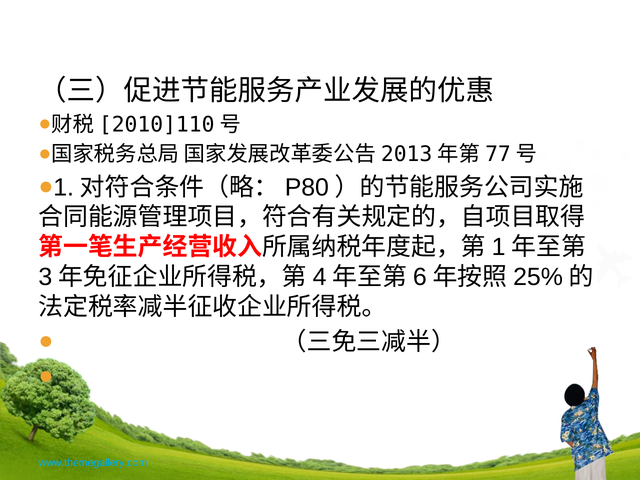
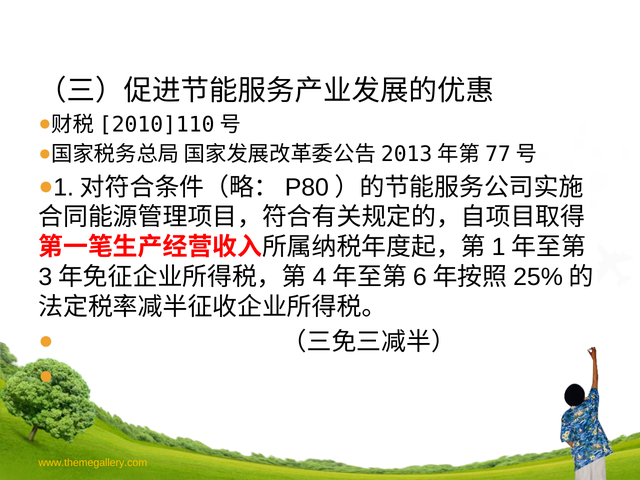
www.themegallery.com colour: light blue -> yellow (93, 463)
